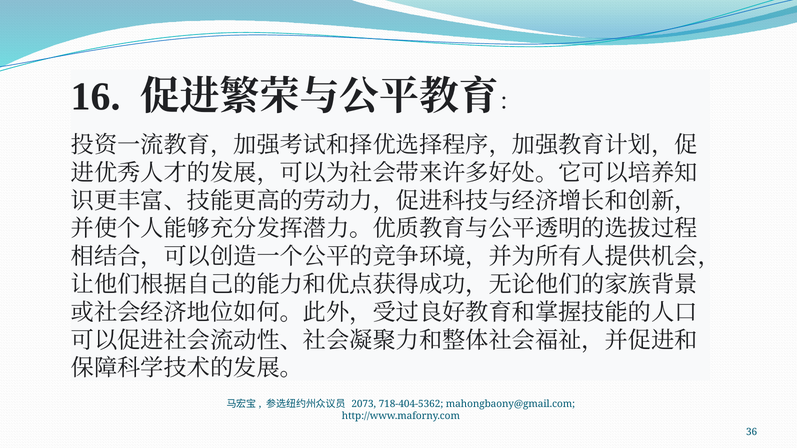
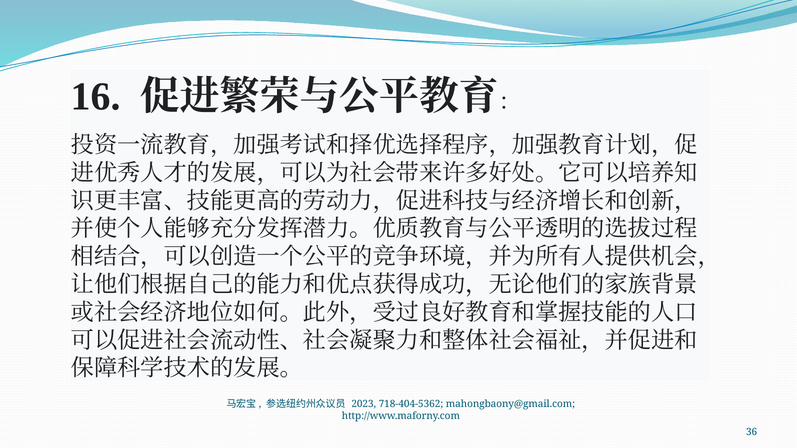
2073: 2073 -> 2023 (364, 404)
